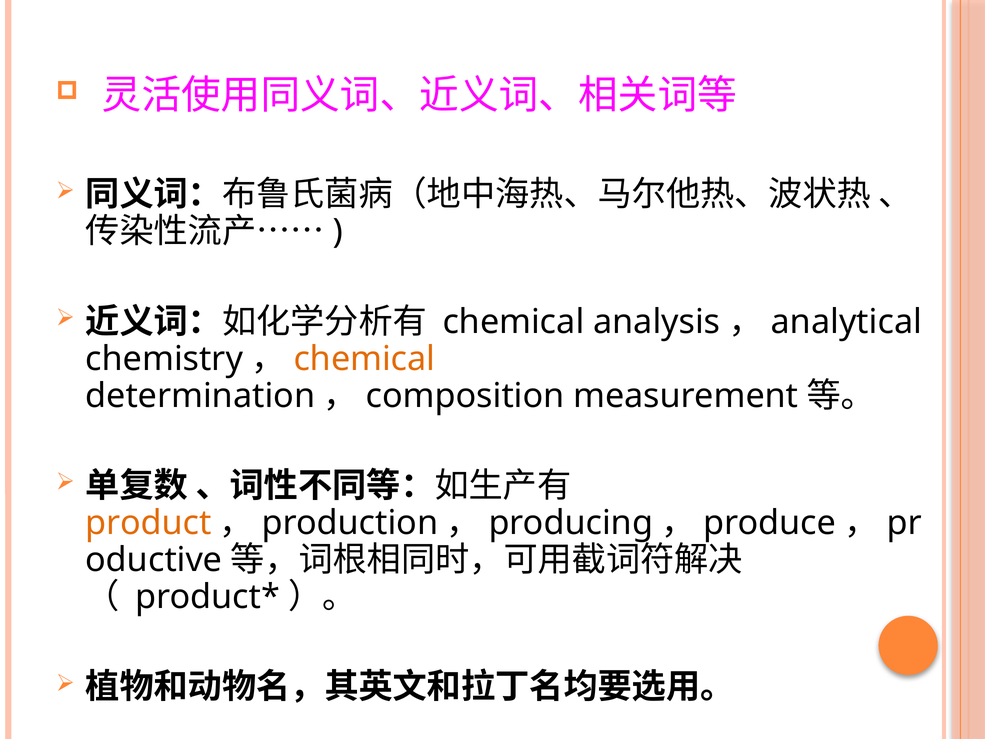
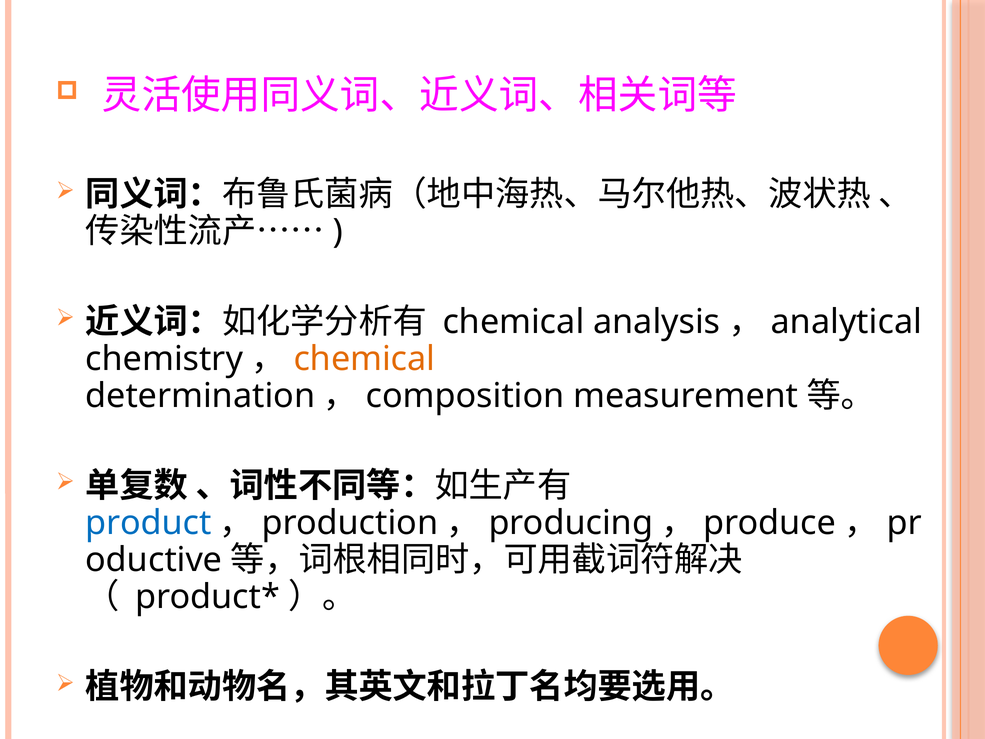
product colour: orange -> blue (148, 523)
